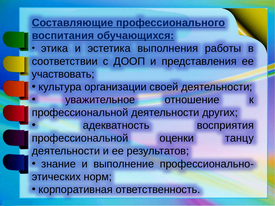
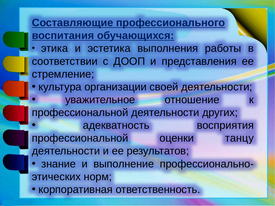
участвовать: участвовать -> стремление (63, 74)
